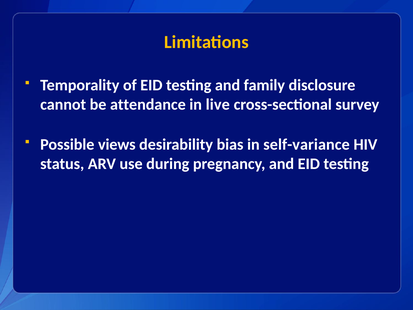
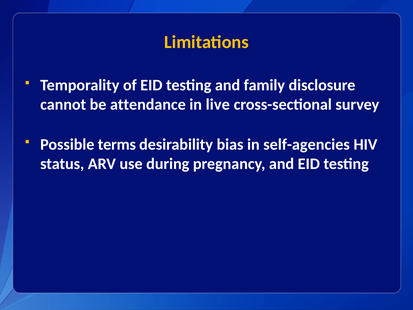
views: views -> terms (117, 144)
self-variance: self-variance -> self-agencies (307, 144)
